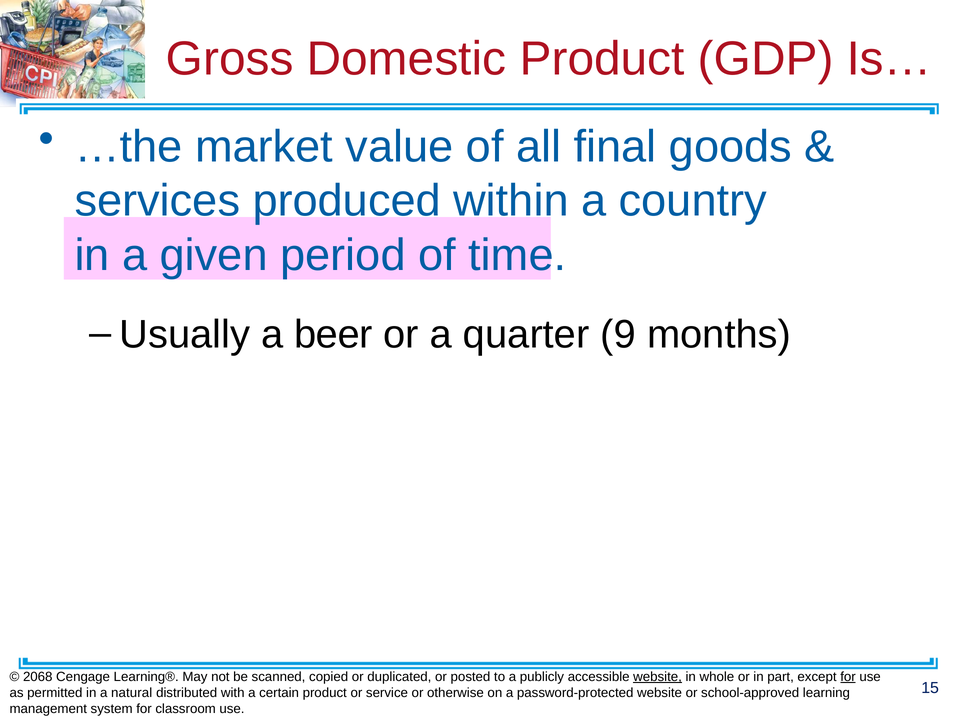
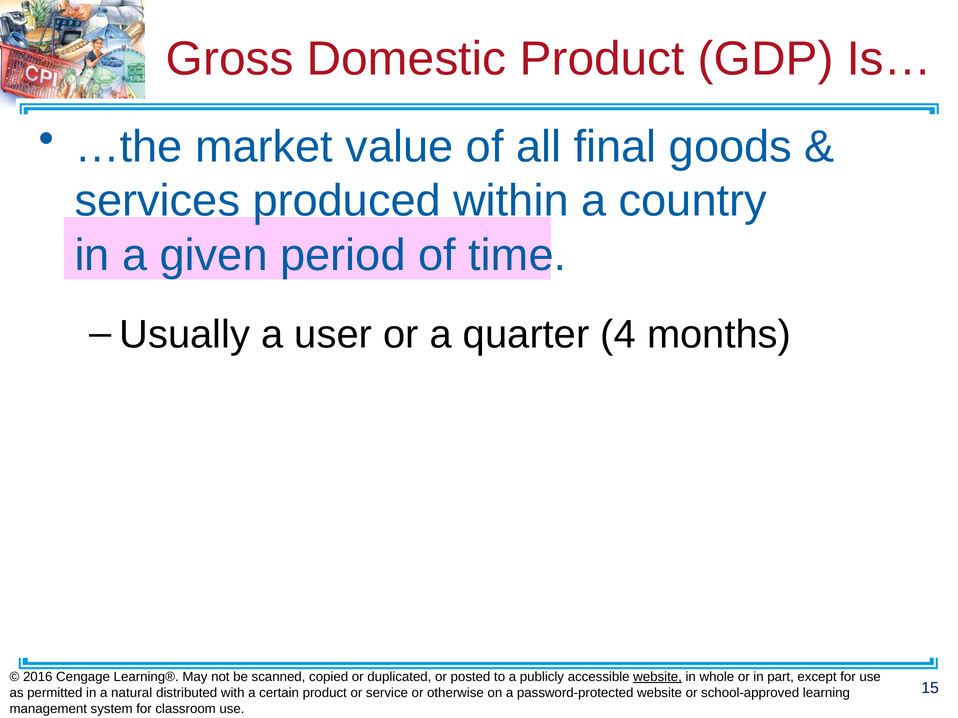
beer: beer -> user (333, 335)
9: 9 -> 4 (618, 335)
2068: 2068 -> 2016 (38, 677)
for underline: present -> none (848, 677)
